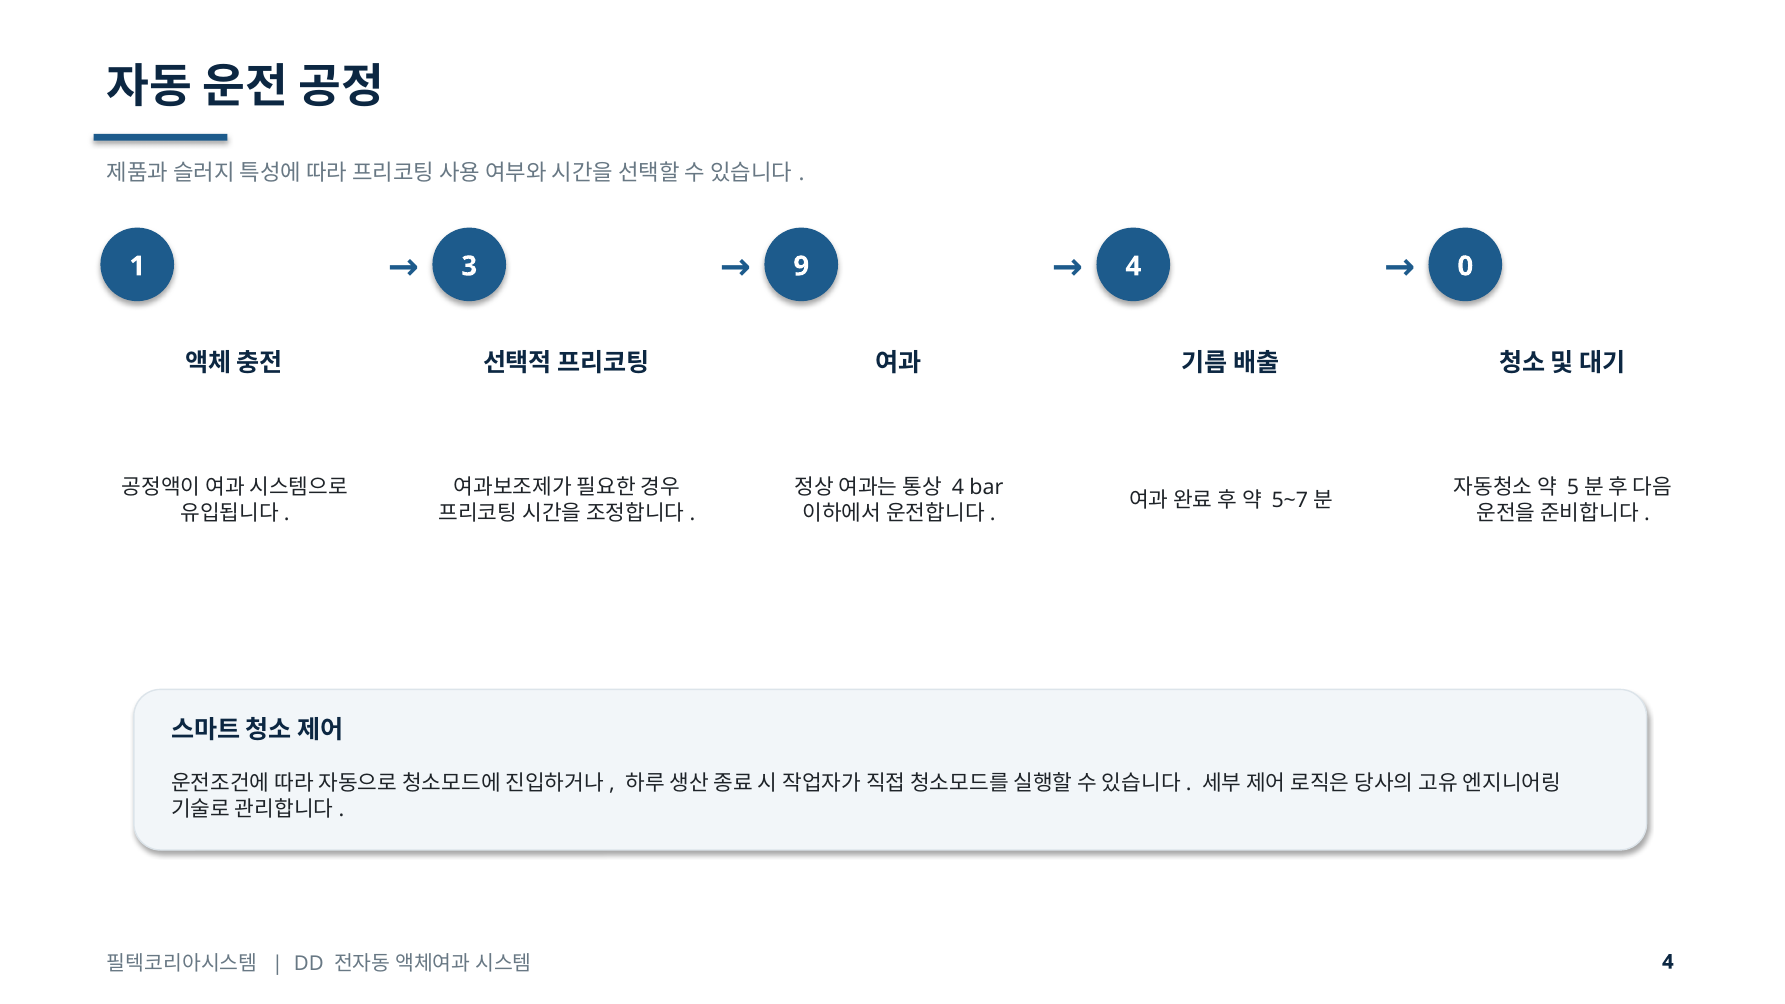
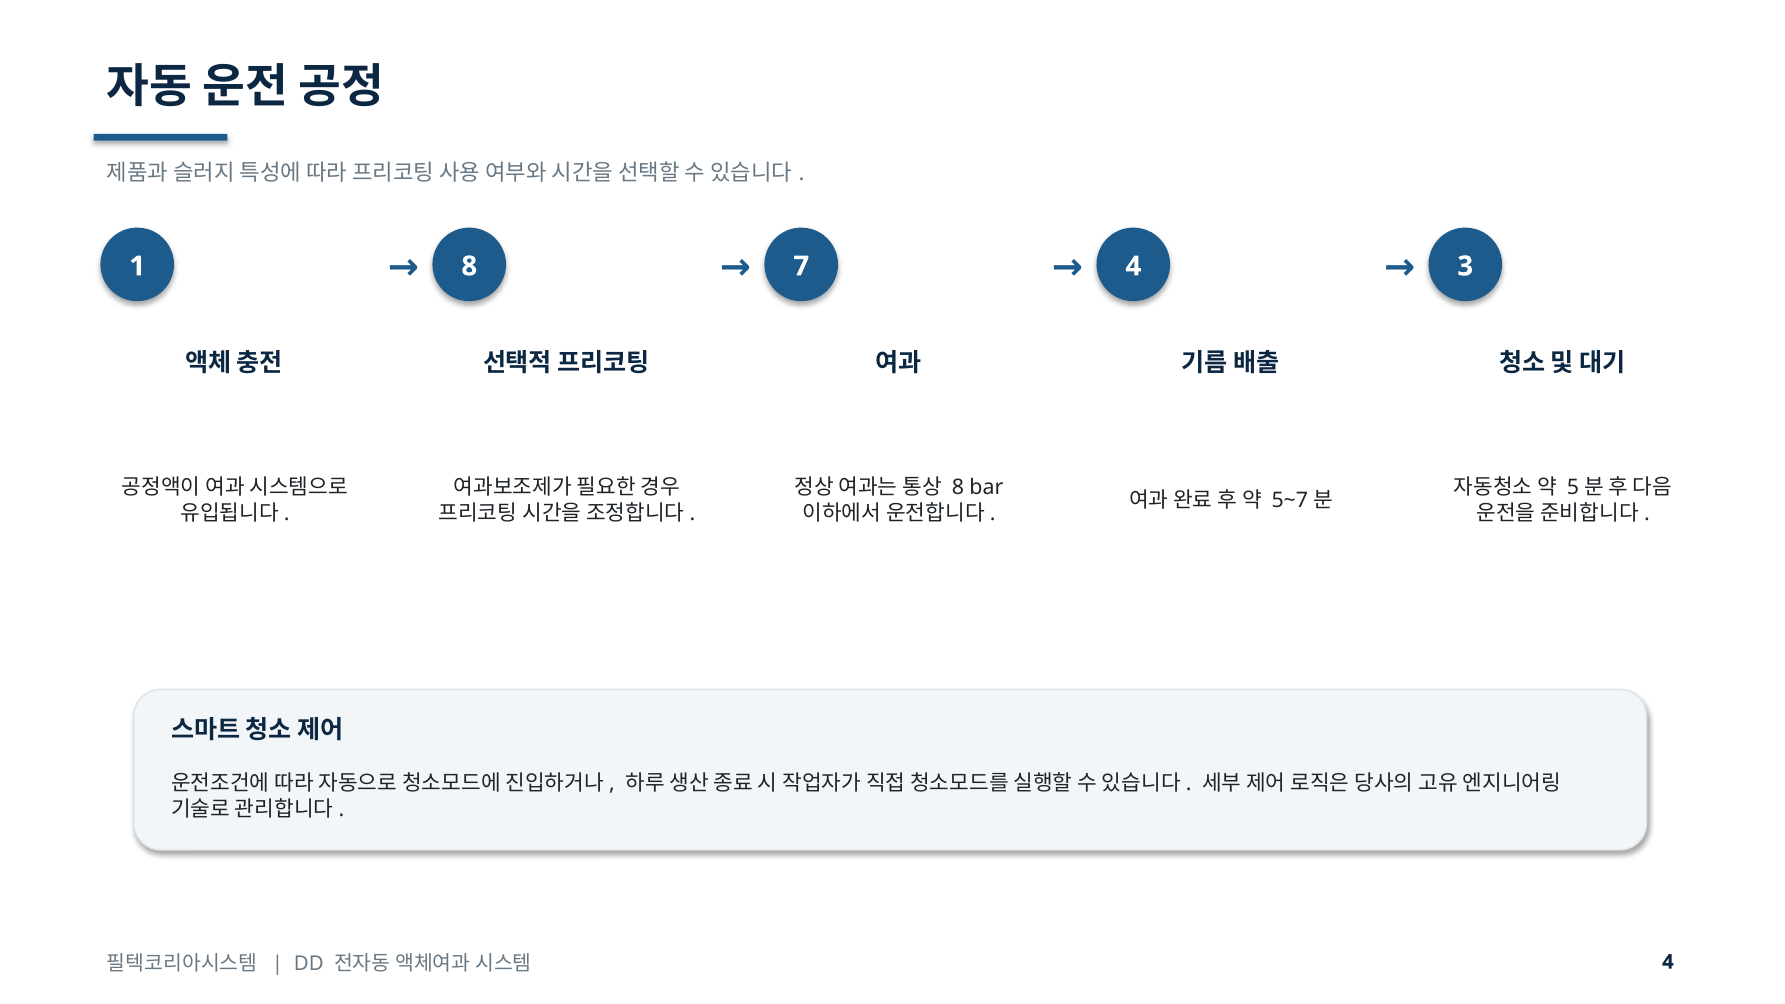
3: 3 -> 8 (469, 266)
9: 9 -> 7 (801, 266)
0: 0 -> 3 (1465, 266)
4: 4 -> 8 (958, 487)
